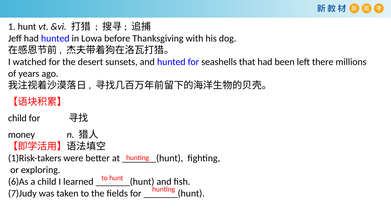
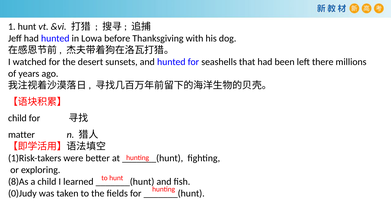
money: money -> matter (21, 135)
6)As: 6)As -> 8)As (18, 182)
7)Judy: 7)Judy -> 0)Judy (22, 193)
